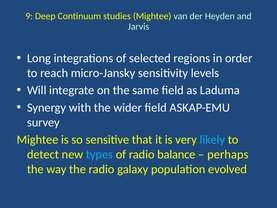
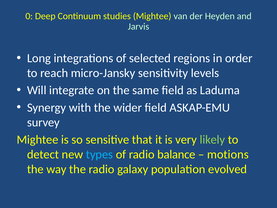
9: 9 -> 0 (29, 16)
likely colour: light blue -> light green (212, 139)
perhaps: perhaps -> motions (228, 154)
